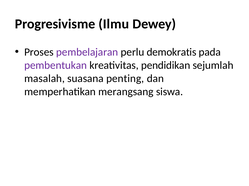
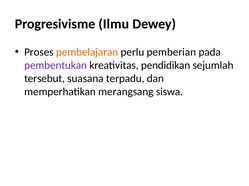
pembelajaran colour: purple -> orange (87, 52)
demokratis: demokratis -> pemberian (171, 52)
masalah: masalah -> tersebut (45, 79)
penting: penting -> terpadu (125, 79)
